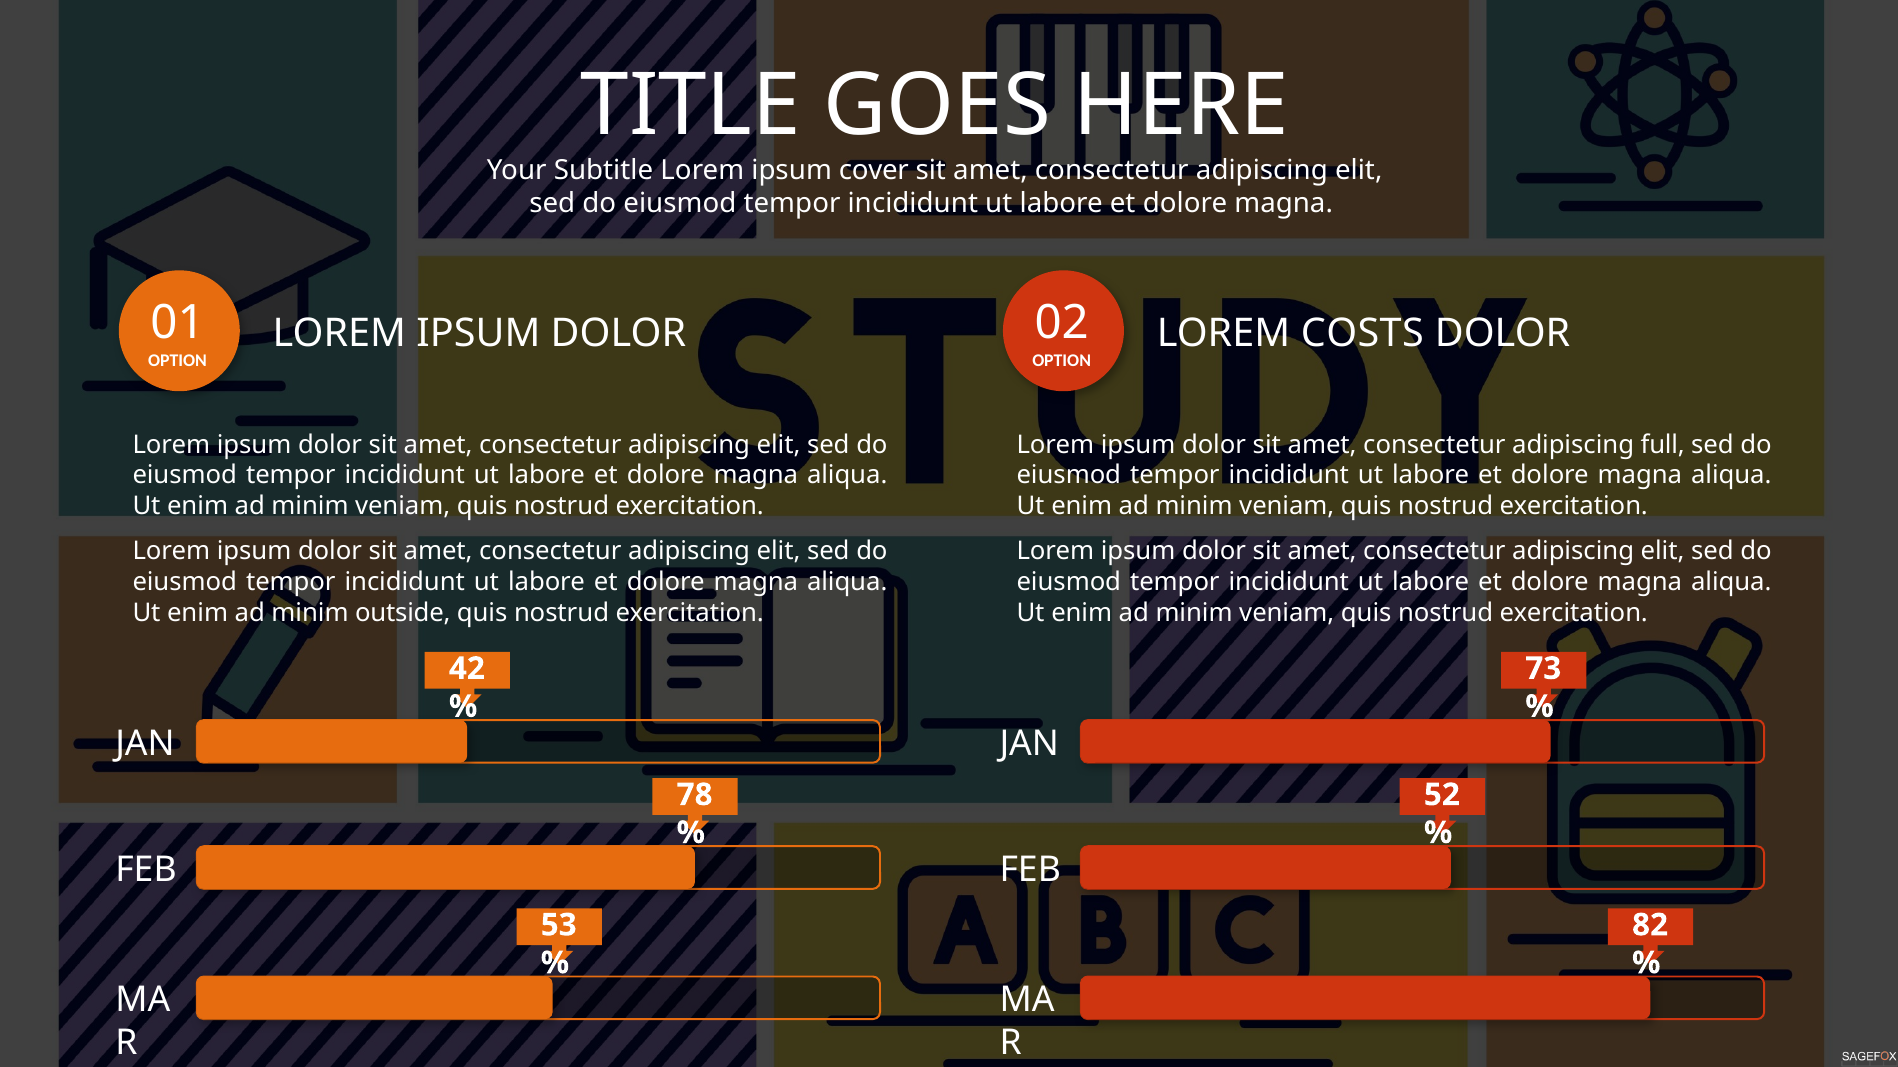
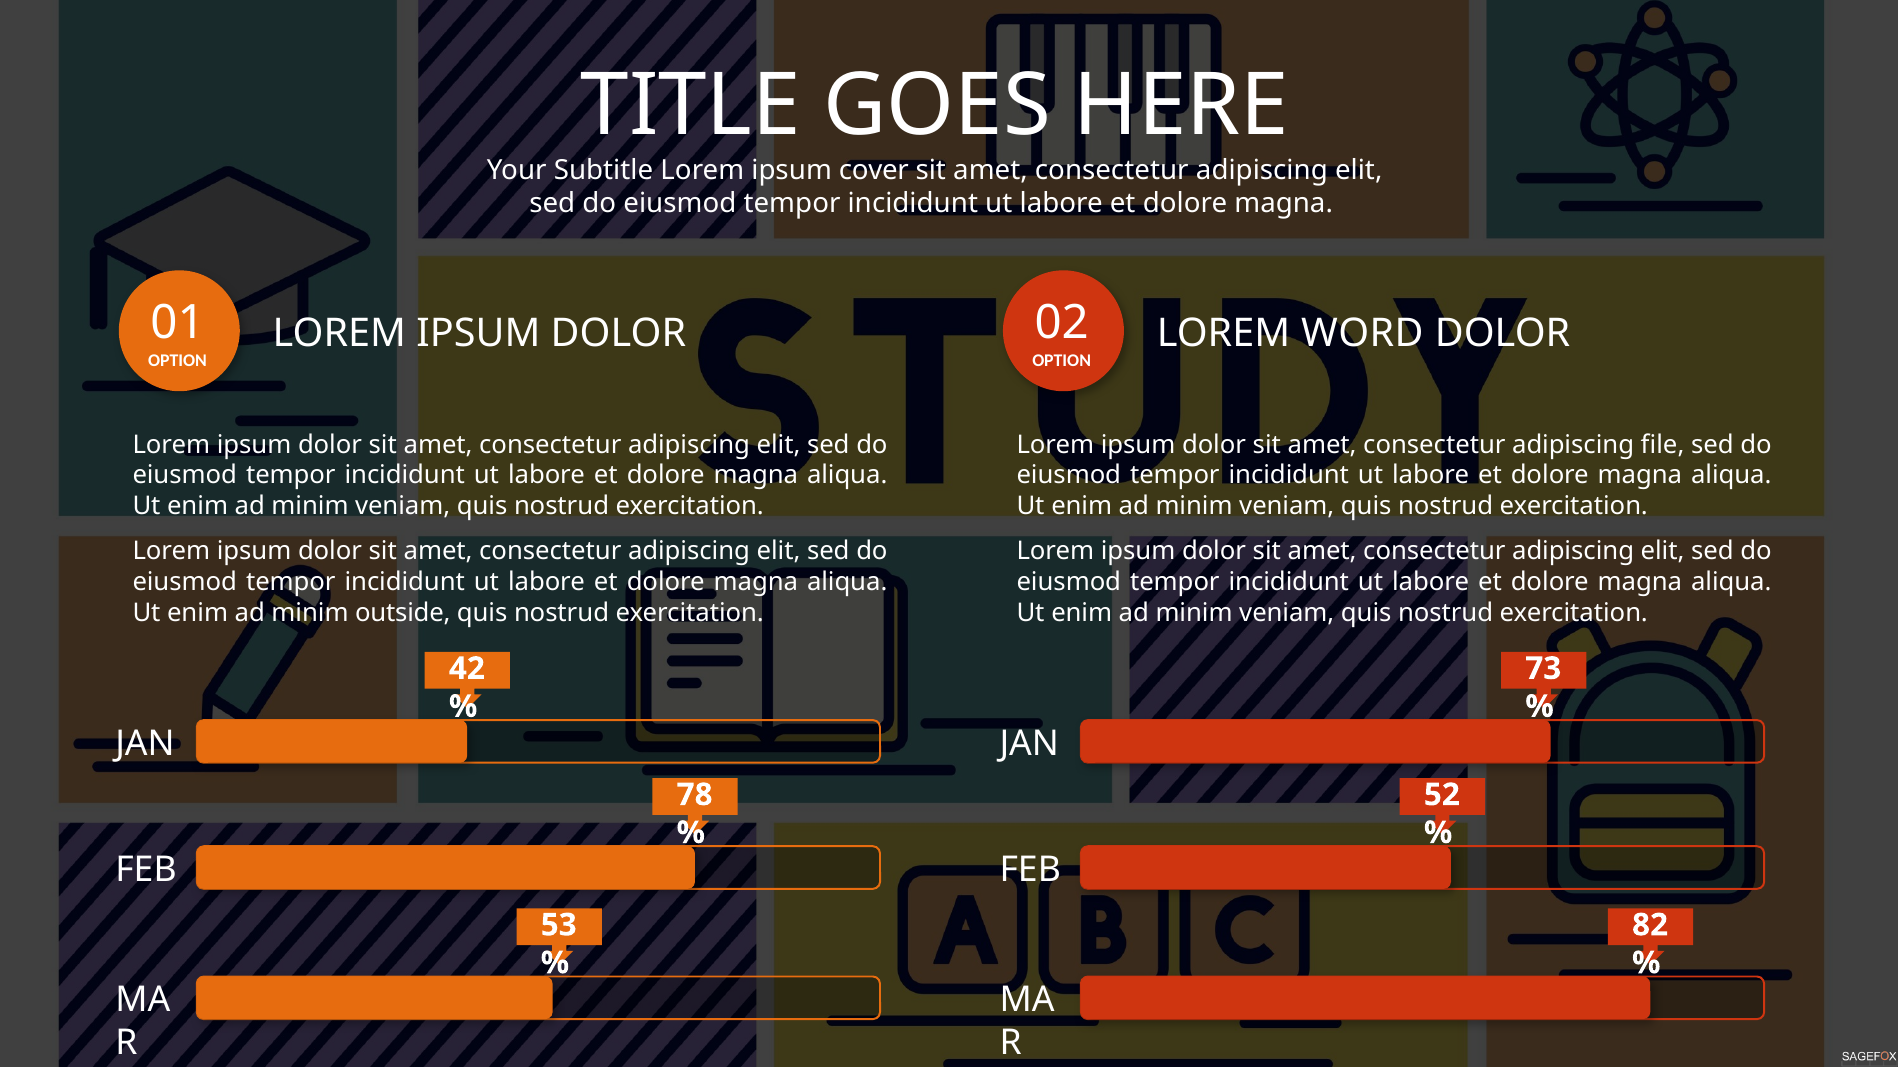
COSTS: COSTS -> WORD (1362, 334)
full: full -> file (1663, 445)
